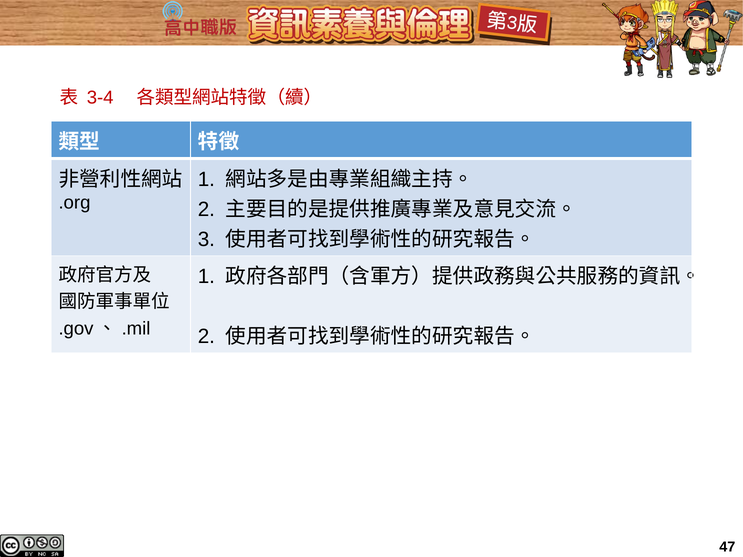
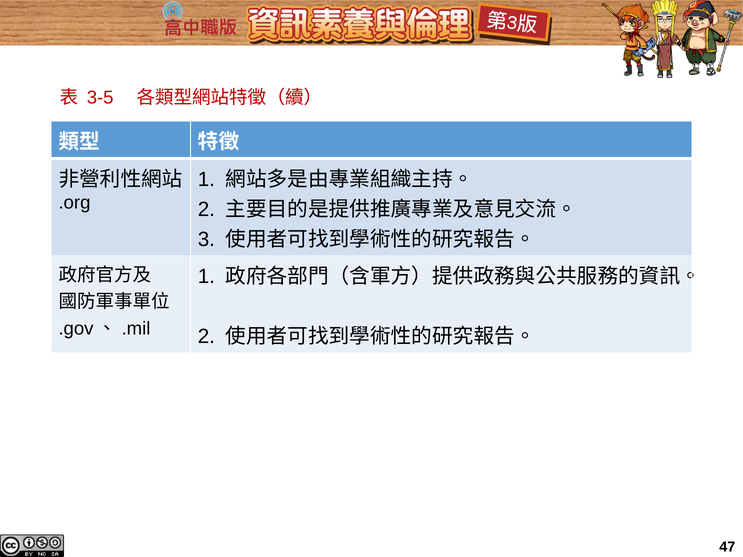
3-4: 3-4 -> 3-5 (100, 98)
